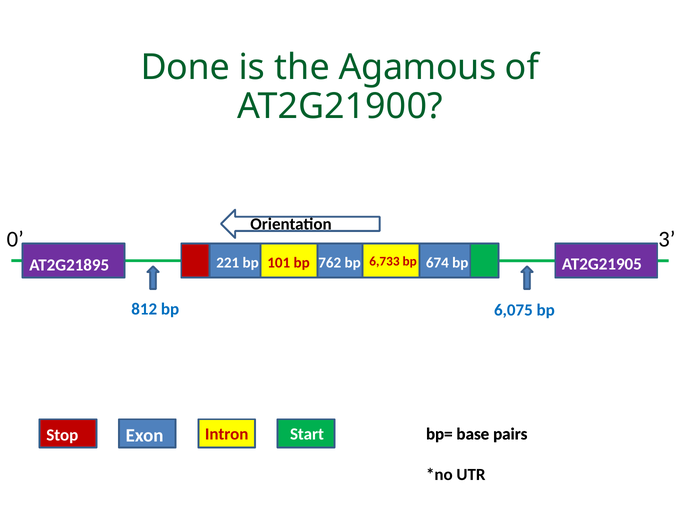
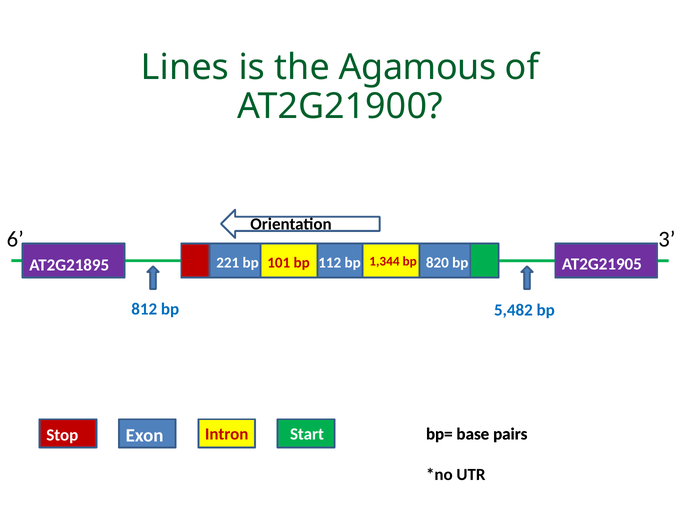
Done: Done -> Lines (185, 67)
0: 0 -> 6 (15, 240)
762: 762 -> 112 (330, 263)
6,733: 6,733 -> 1,344 (384, 262)
674: 674 -> 820 (437, 263)
6,075: 6,075 -> 5,482 (513, 310)
